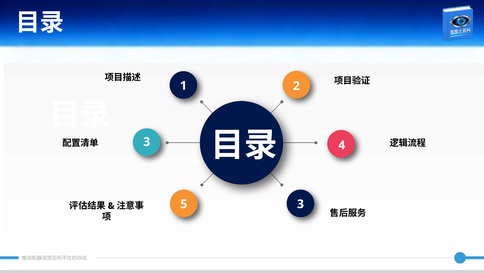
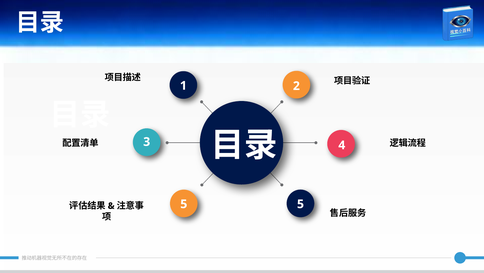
5 3: 3 -> 5 (300, 204)
